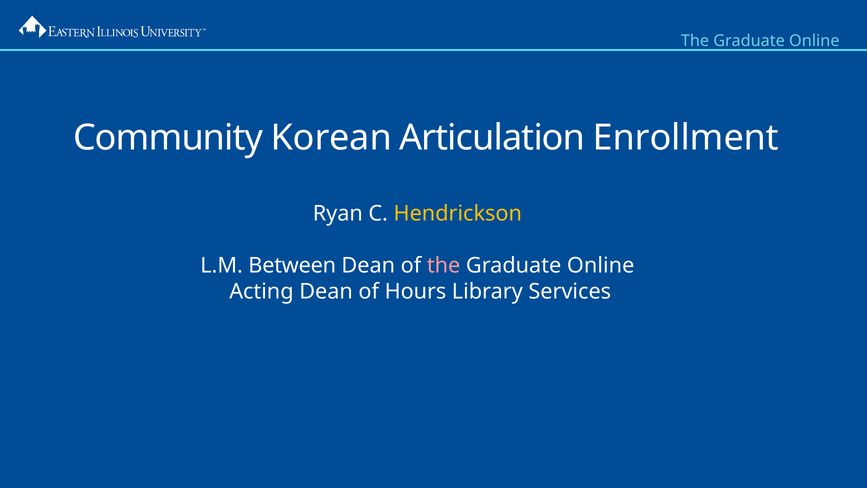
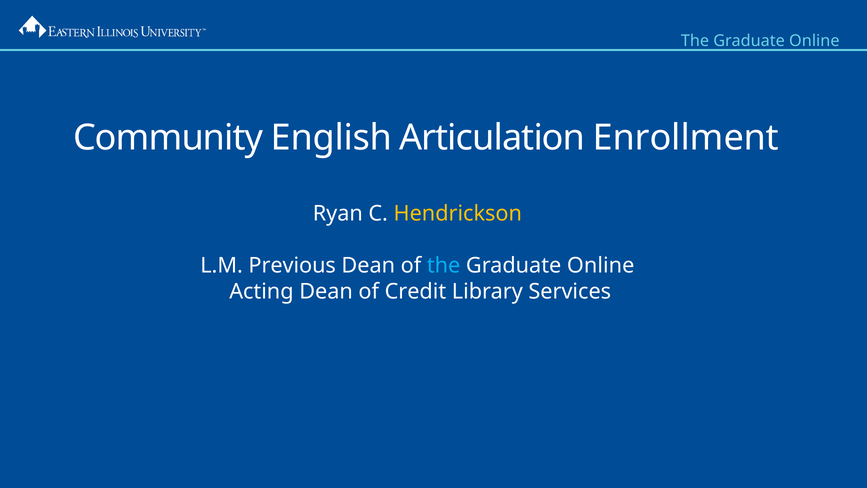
Korean: Korean -> English (331, 138)
Between: Between -> Previous (292, 266)
the colour: pink -> light blue (444, 266)
Hours: Hours -> Credit (415, 292)
